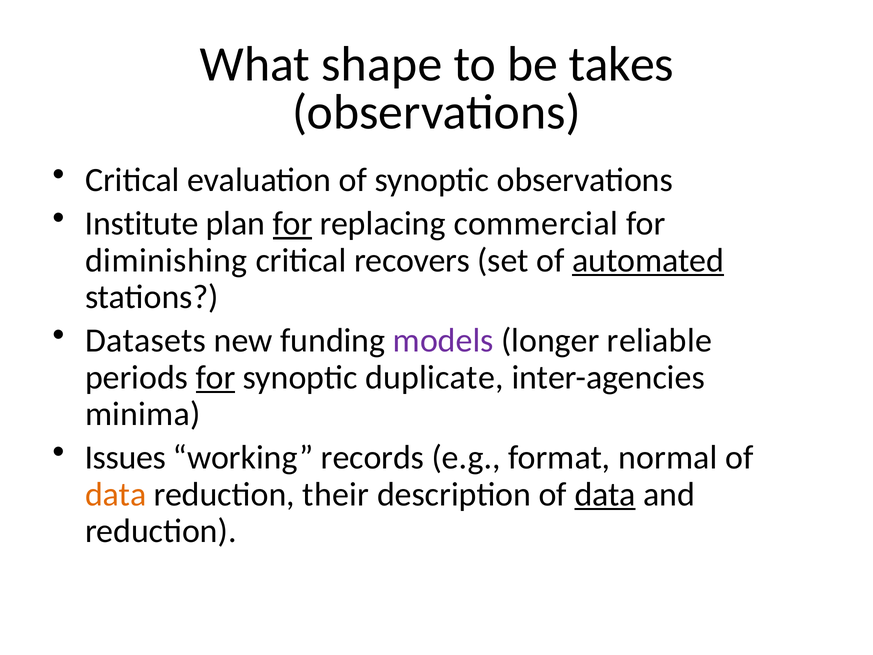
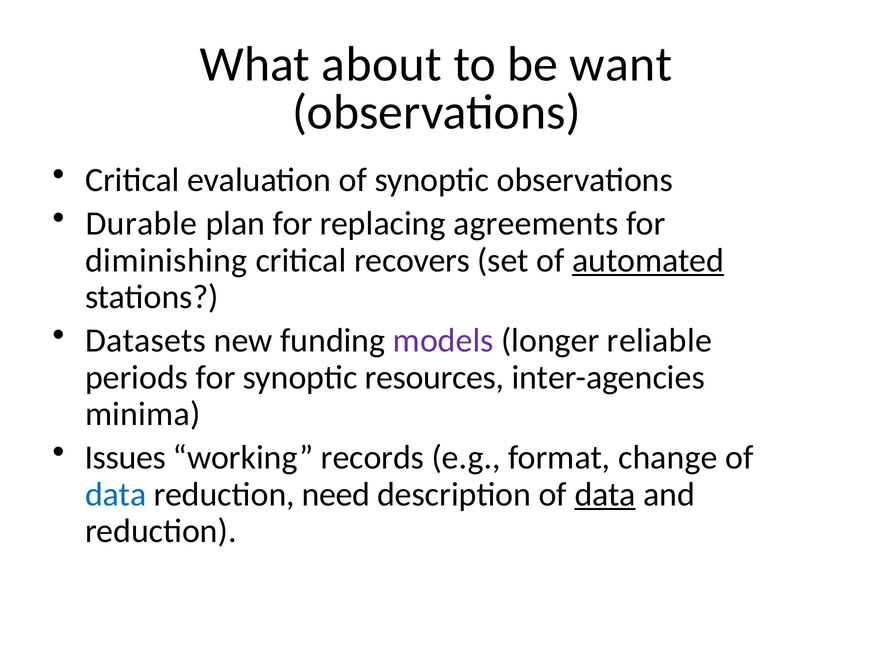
shape: shape -> about (382, 64)
takes: takes -> want (621, 64)
Institute: Institute -> Durable (141, 224)
for underline: present -> none (293, 224)
commercial: commercial -> agreements (536, 224)
for underline: present -> none (216, 377)
duplicate: duplicate -> resources (435, 377)
normal: normal -> change (668, 458)
data colour: orange -> blue (116, 494)
their: their -> need (336, 494)
